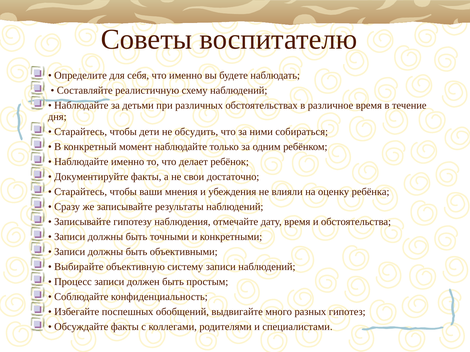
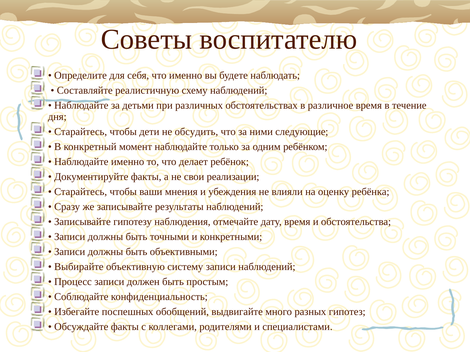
собираться: собираться -> следующие (302, 132)
достаточно: достаточно -> реализации (233, 177)
